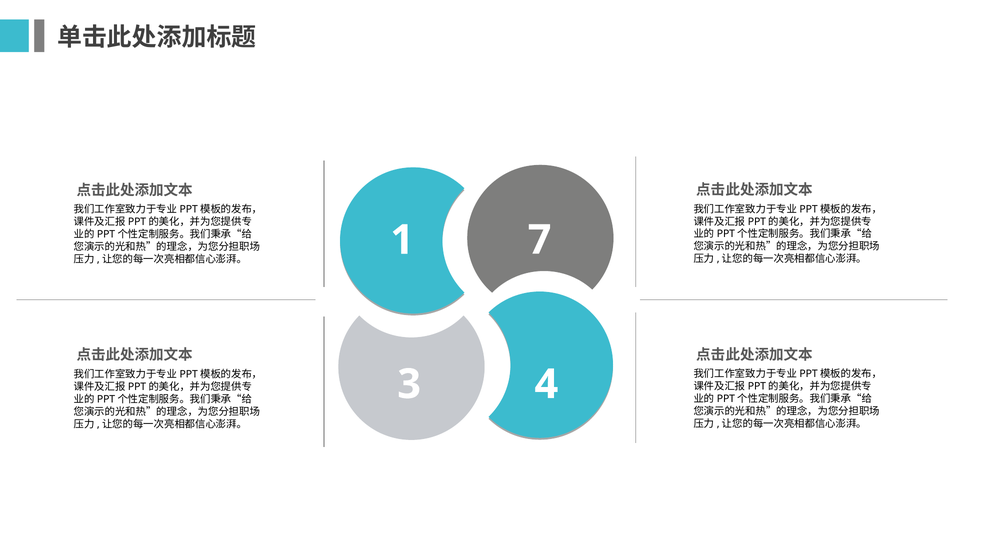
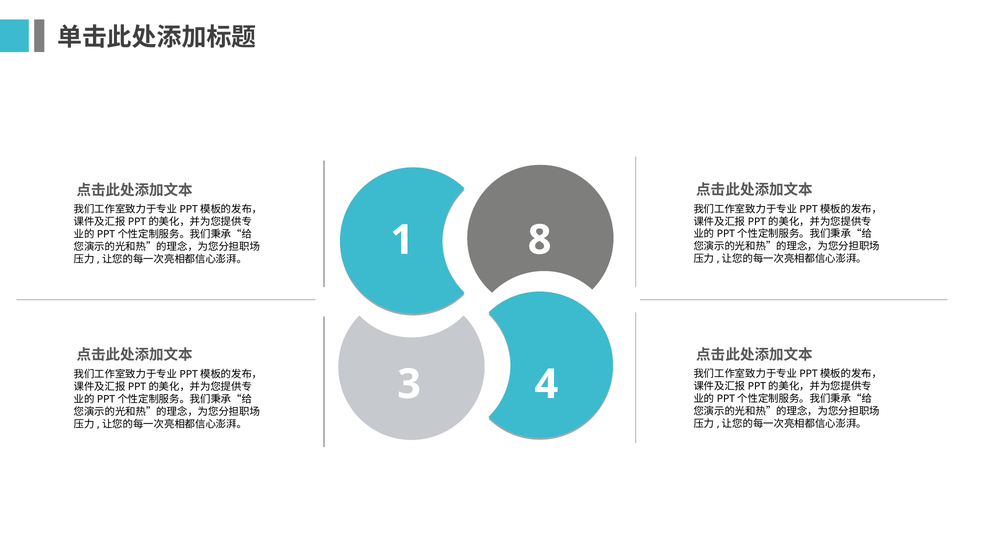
7: 7 -> 8 (540, 240)
